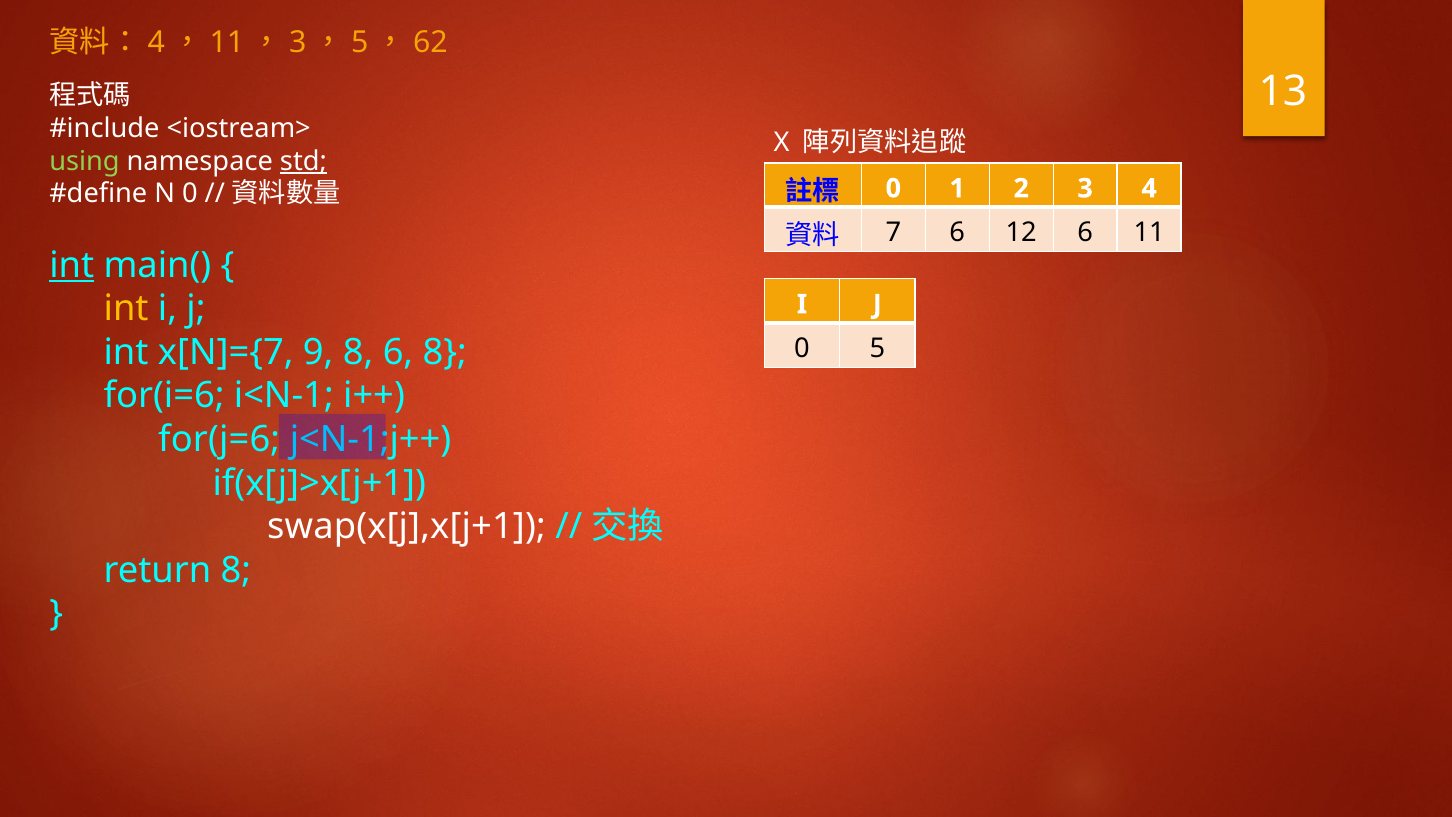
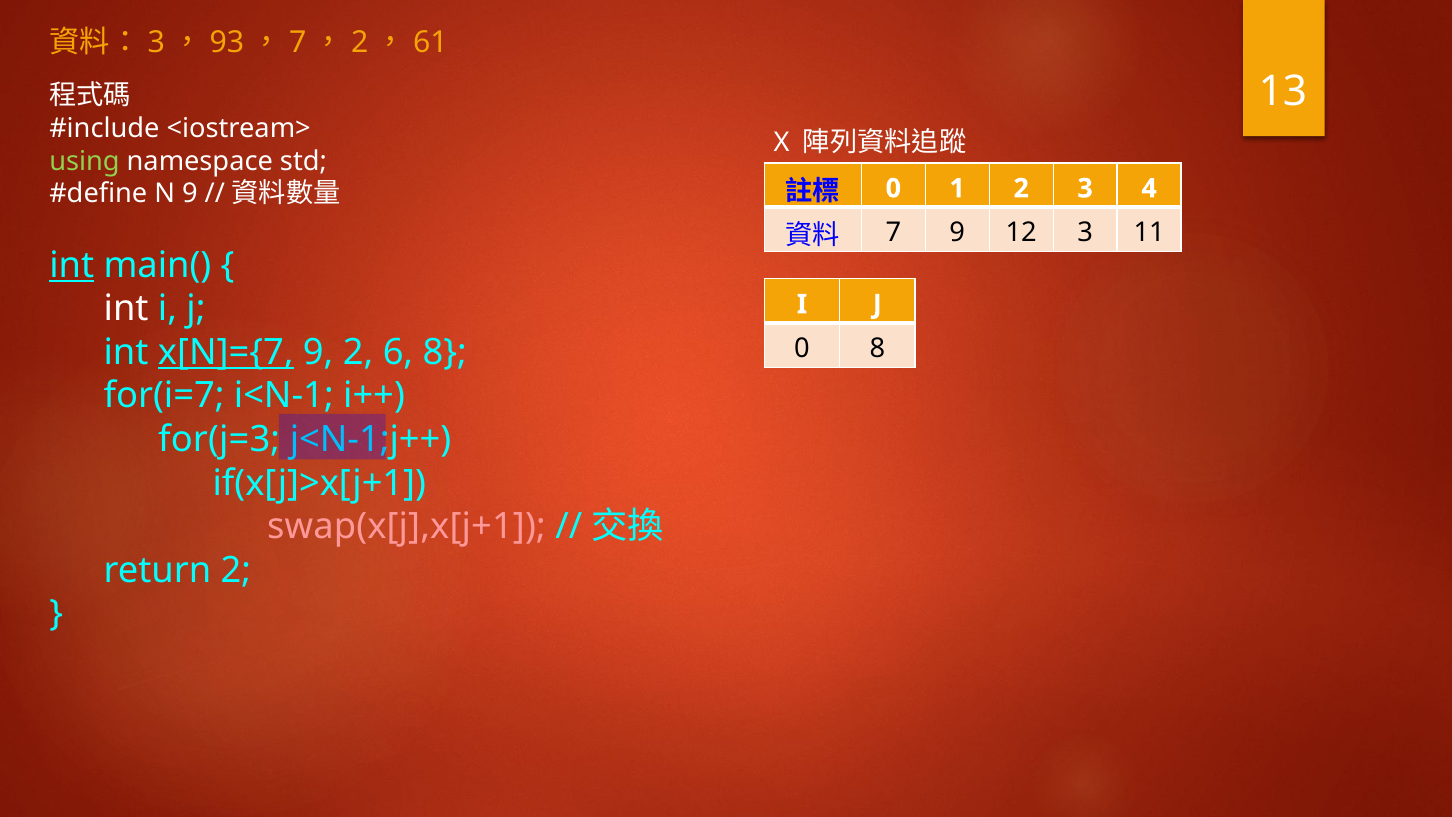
4: 4 -> 3 (156, 42)
11: 11 -> 93 (227, 42)
3: 3 -> 7 (298, 42)
5: 5 -> 2 (360, 42)
62: 62 -> 61 (431, 42)
std underline: present -> none (303, 161)
N 0: 0 -> 9 (190, 194)
7 6: 6 -> 9 (957, 233)
12 6: 6 -> 3 (1085, 233)
int colour: yellow -> white (126, 309)
0 5: 5 -> 8 (877, 348)
x[N]={7 underline: none -> present (226, 352)
9 8: 8 -> 2 (358, 352)
for(i=6: for(i=6 -> for(i=7 (164, 396)
for(j=6: for(j=6 -> for(j=3 (219, 439)
swap(x[j],x[j+1 colour: white -> pink (406, 527)
return 8: 8 -> 2 (236, 570)
